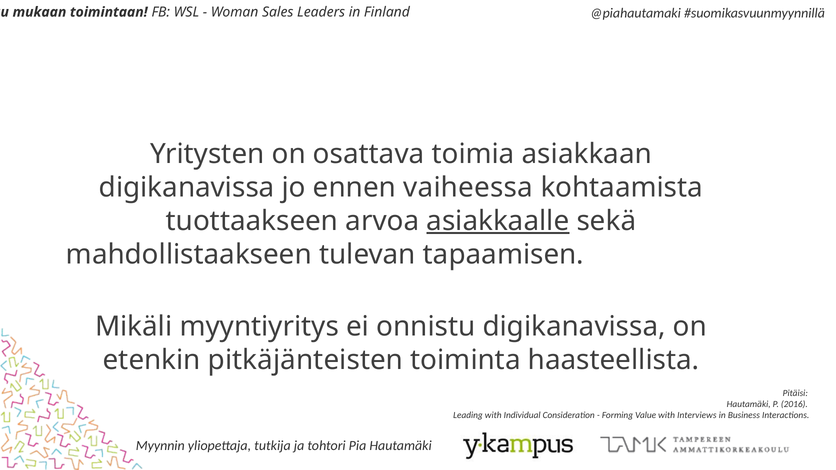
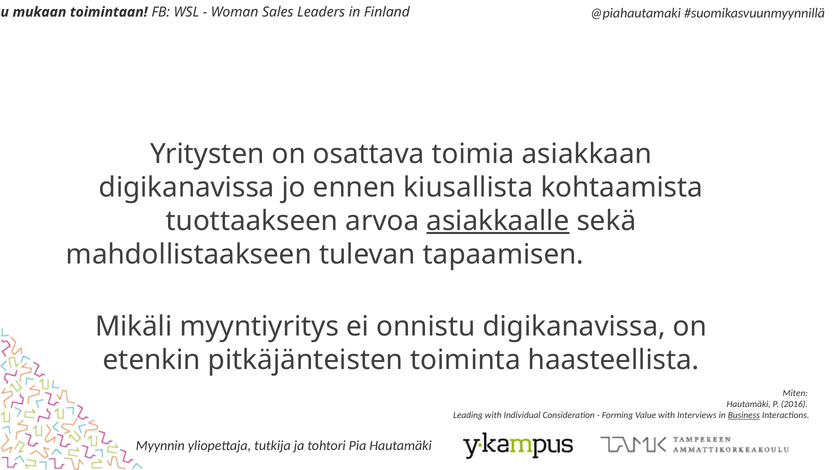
vaiheessa: vaiheessa -> kiusallista (468, 188)
Pitäisi: Pitäisi -> Miten (795, 393)
Business underline: none -> present (744, 416)
